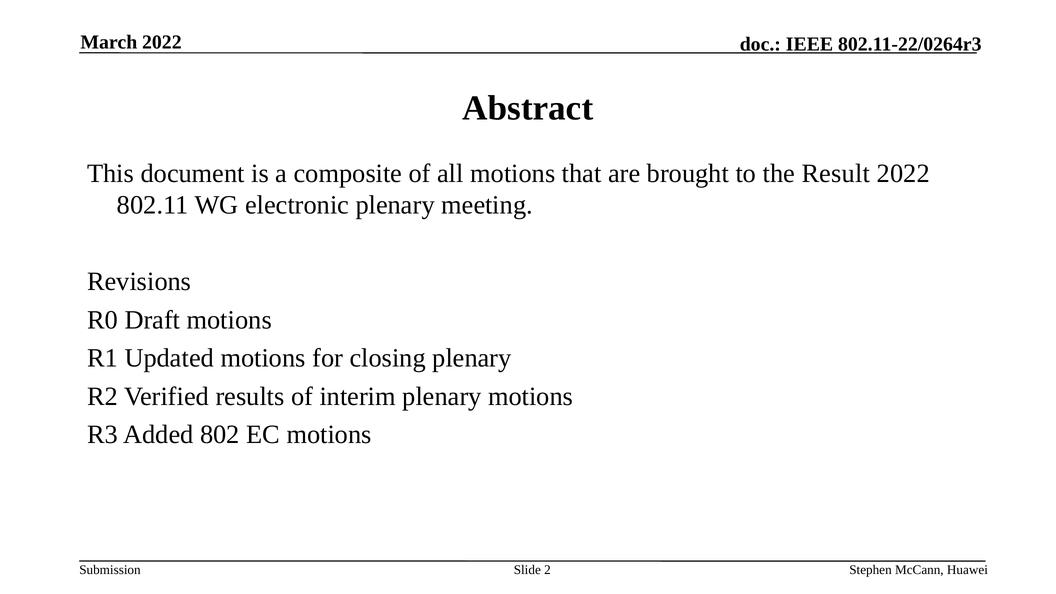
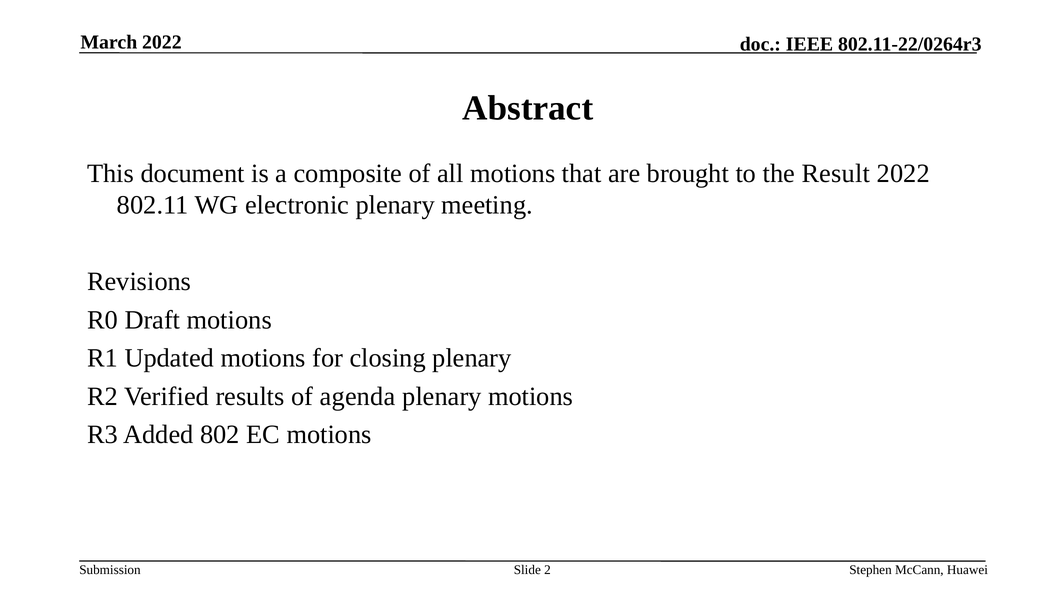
interim: interim -> agenda (358, 396)
